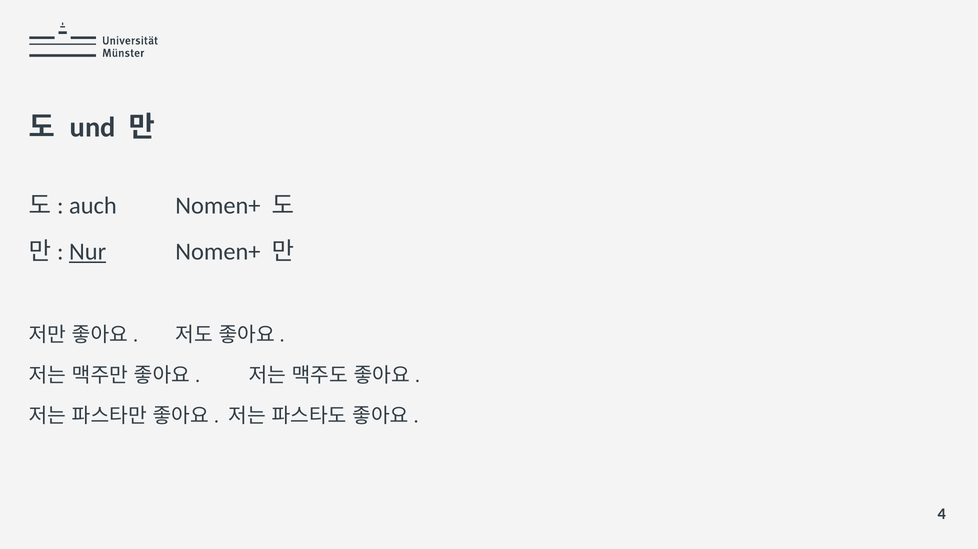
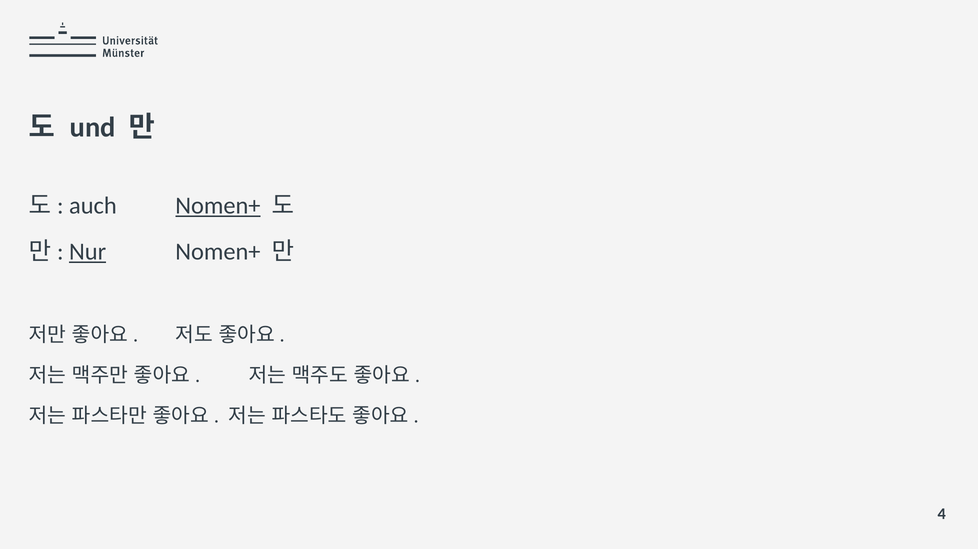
Nomen+ underline: none -> present (218, 206)
